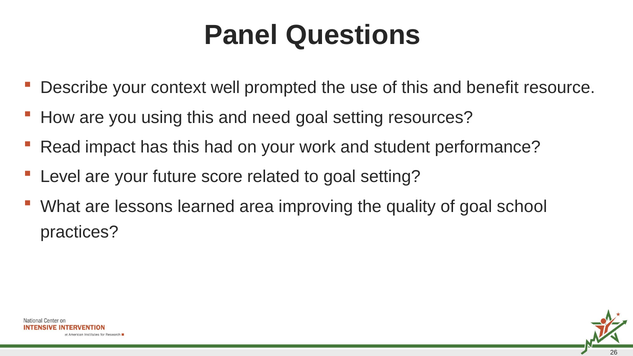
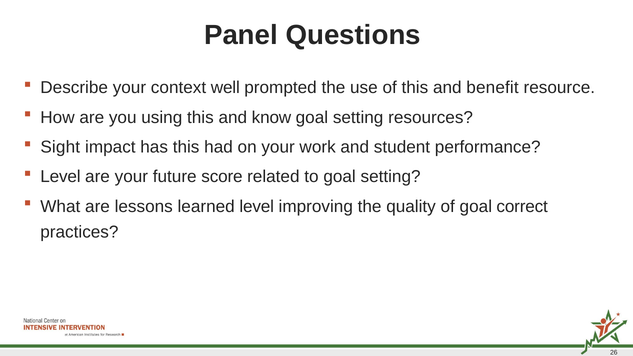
need: need -> know (271, 117)
Read: Read -> Sight (60, 147)
learned area: area -> level (257, 206)
school: school -> correct (522, 206)
